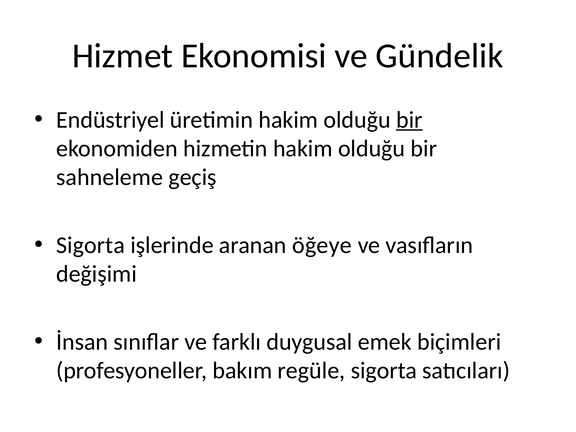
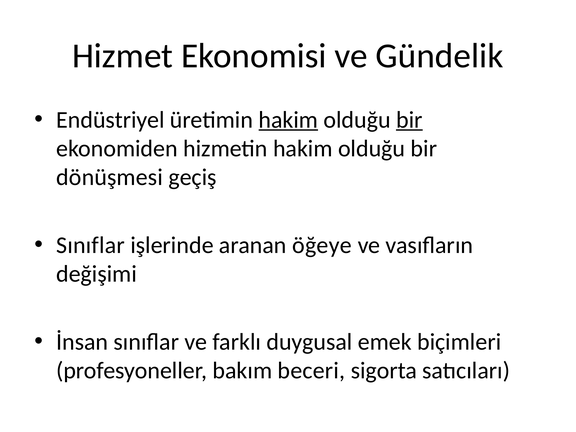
hakim underline: none -> present (288, 120)
sahneleme: sahneleme -> dönüşmesi (110, 177)
Sigorta: Sigorta -> Sınıflar (90, 245)
regüle: regüle -> beceri (311, 371)
